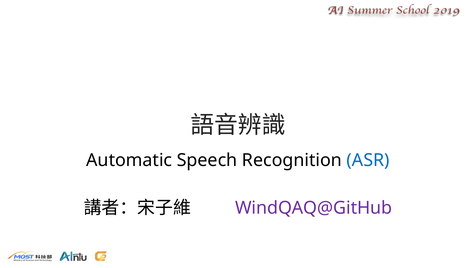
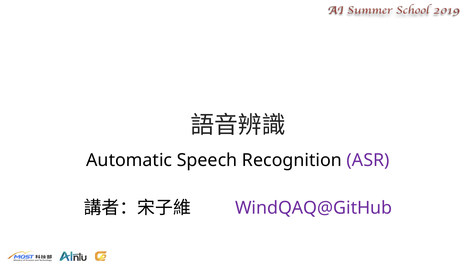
ASR colour: blue -> purple (368, 160)
